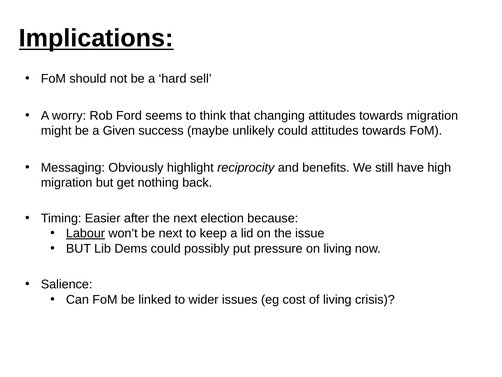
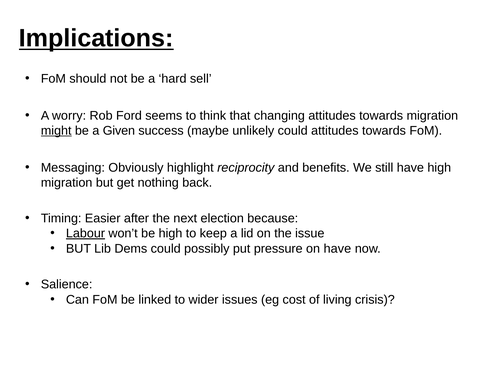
might underline: none -> present (56, 130)
be next: next -> high (170, 233)
on living: living -> have (337, 248)
